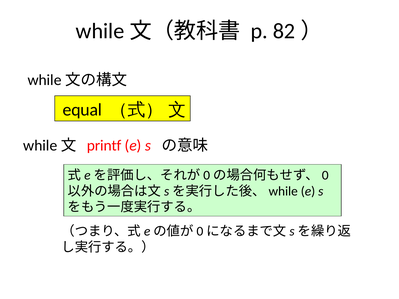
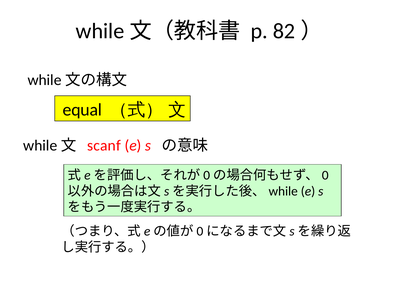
printf: printf -> scanf (104, 146)
